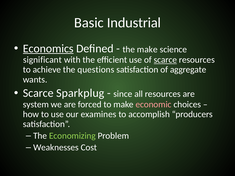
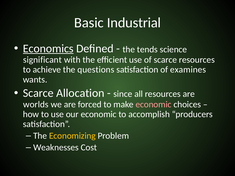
the make: make -> tends (147, 49)
scarce underline: present -> none (165, 60)
aggregate: aggregate -> examines (188, 70)
Sparkplug: Sparkplug -> Allocation (80, 93)
system: system -> worlds (36, 105)
our examines: examines -> economic (99, 114)
Economizing colour: light green -> yellow (72, 136)
